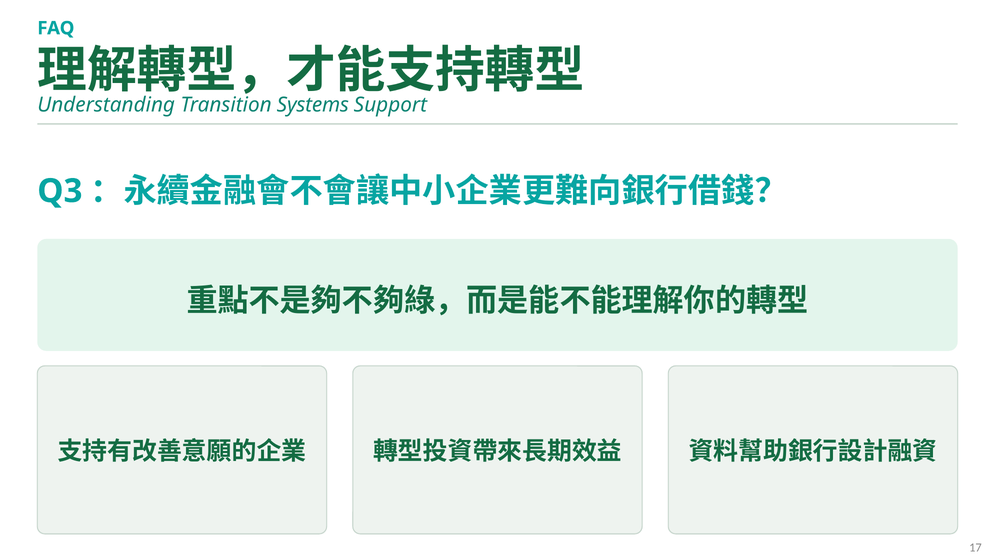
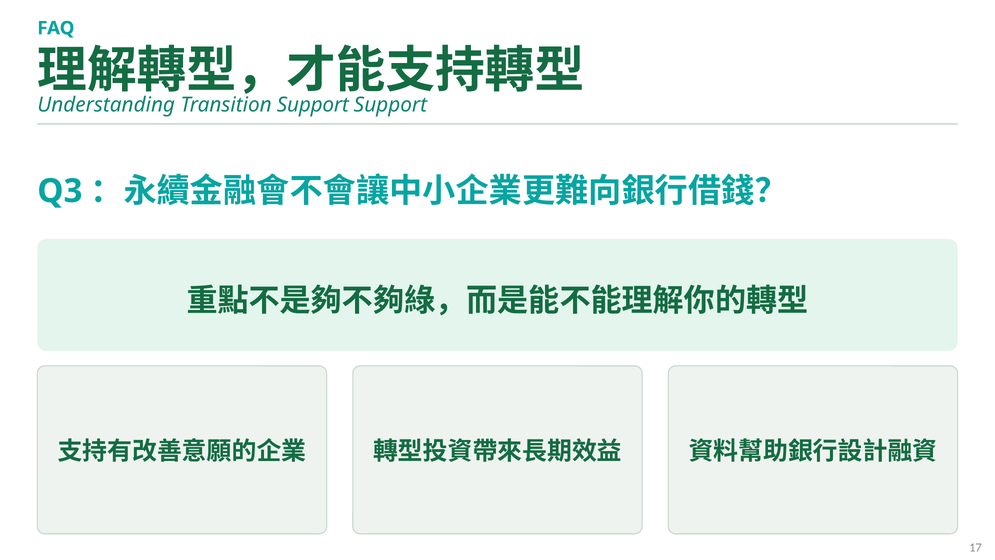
Transition Systems: Systems -> Support (313, 105)
